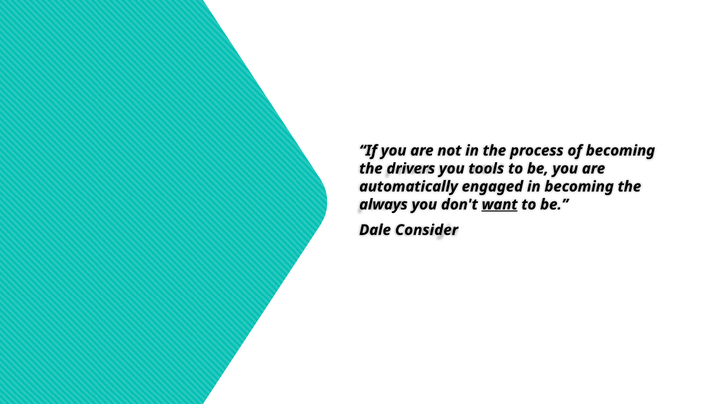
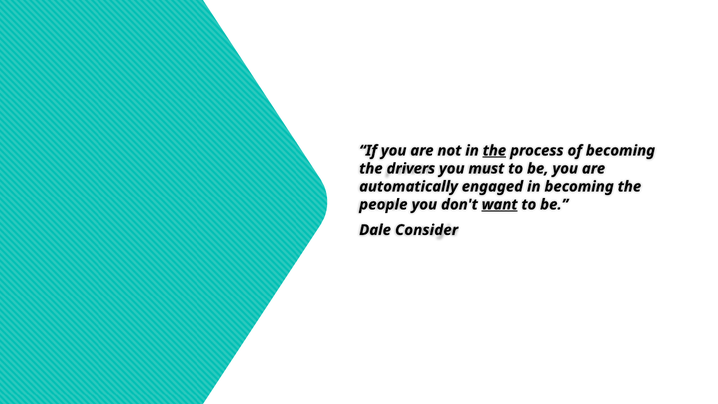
the underline: none -> present (494, 151)
tools: tools -> must (486, 169)
always: always -> people (383, 204)
